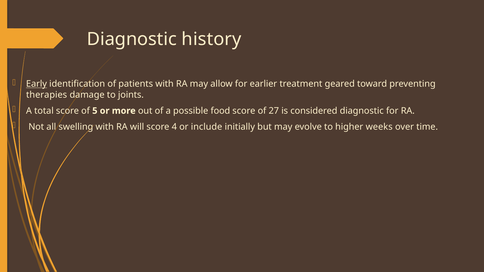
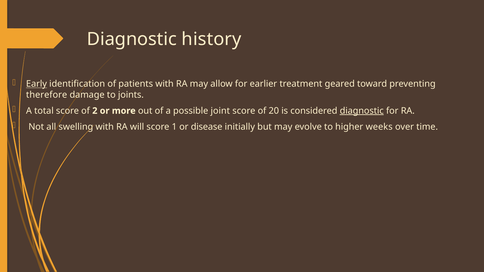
therapies: therapies -> therefore (47, 95)
5: 5 -> 2 (95, 111)
food: food -> joint (220, 111)
27: 27 -> 20 (274, 111)
diagnostic underline: none -> present (362, 111)
4: 4 -> 1 (174, 127)
include: include -> disease (207, 127)
